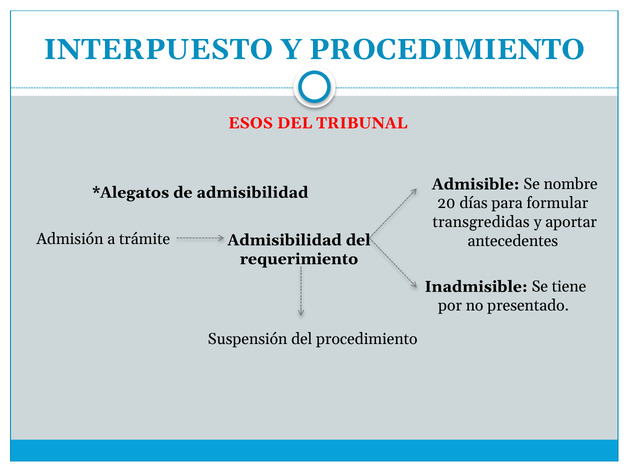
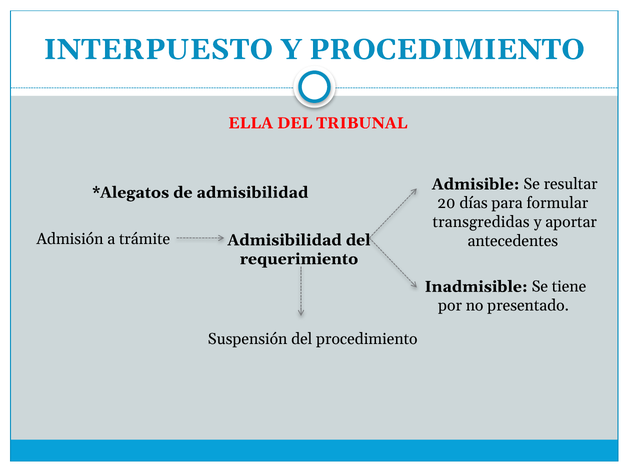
ESOS: ESOS -> ELLA (251, 123)
nombre: nombre -> resultar (571, 184)
